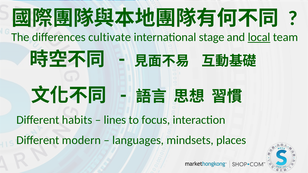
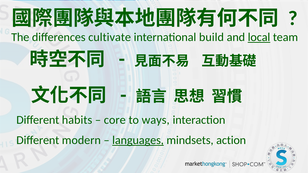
stage: stage -> build (211, 37)
lines: lines -> core (115, 120)
focus: focus -> ways (156, 120)
languages underline: none -> present (138, 140)
places: places -> action (231, 140)
